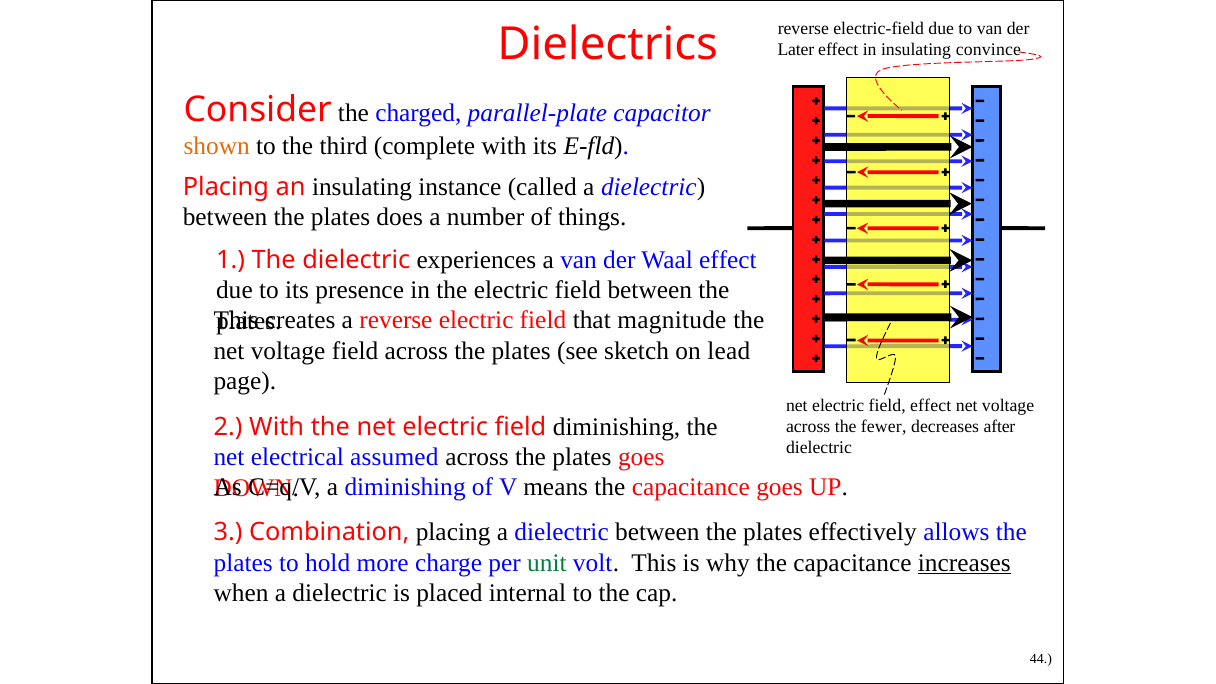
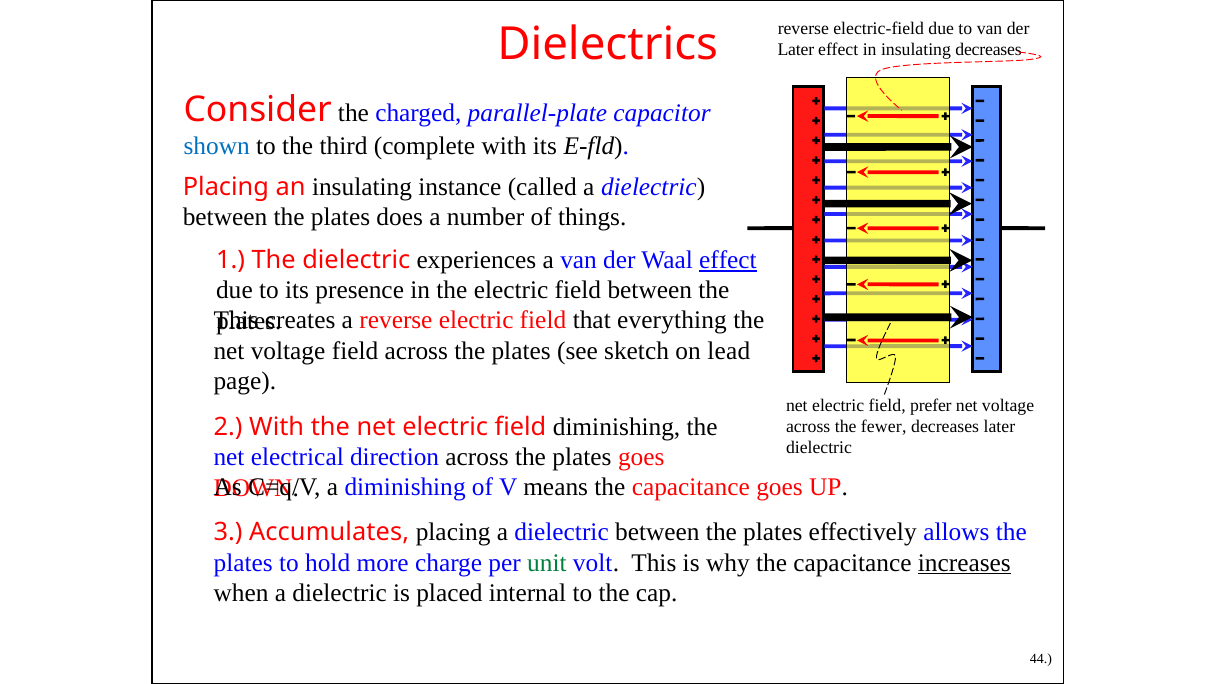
insulating convince: convince -> decreases (989, 50)
shown colour: orange -> blue (217, 146)
effect underline: none -> present (728, 260)
magnitude: magnitude -> everything (672, 320)
field effect: effect -> prefer (931, 405)
decreases after: after -> later (999, 426)
assumed: assumed -> direction (395, 457)
Combination: Combination -> Accumulates (329, 532)
